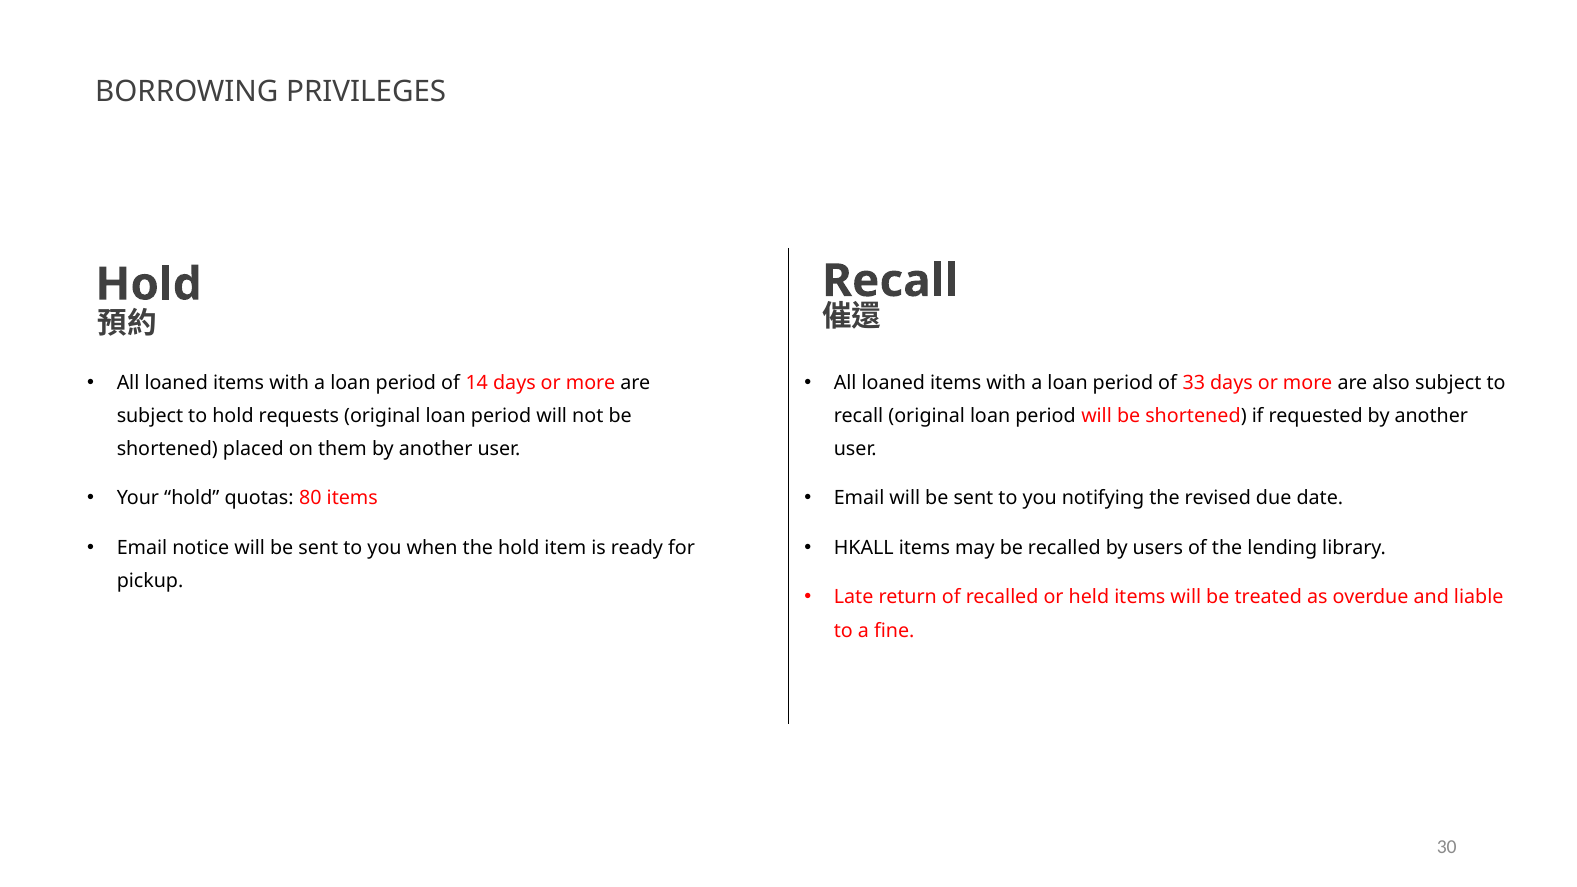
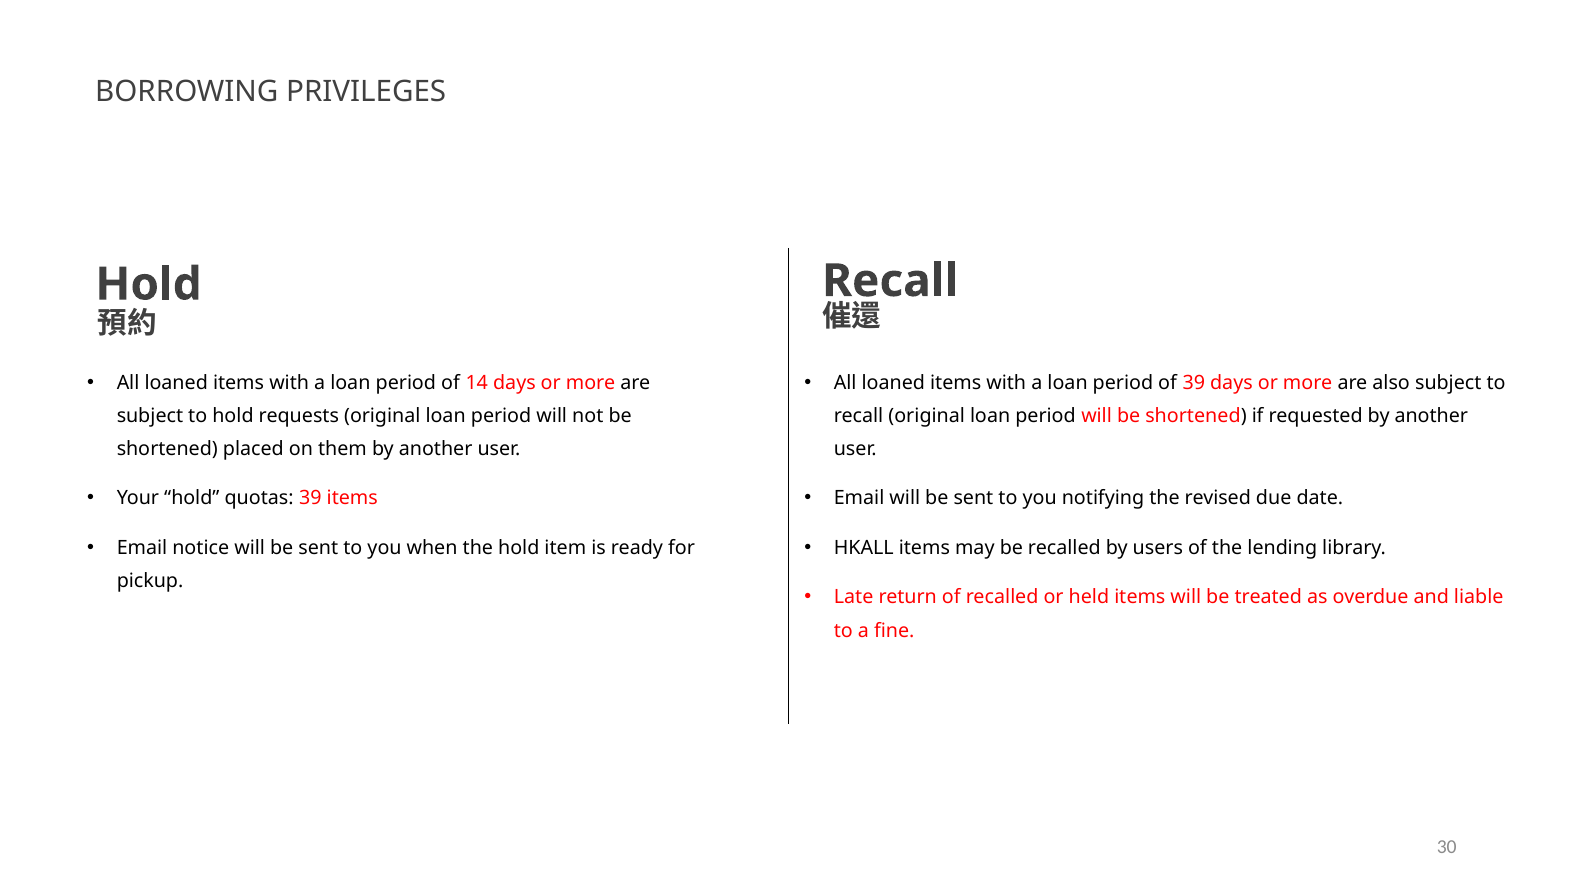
of 33: 33 -> 39 (1194, 383)
quotas 80: 80 -> 39 (310, 498)
